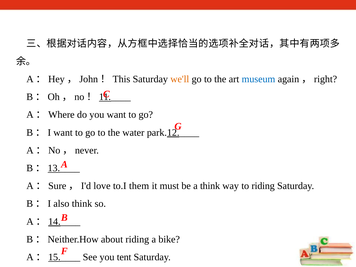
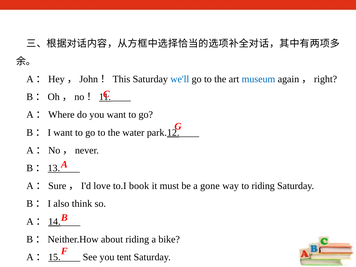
we'll colour: orange -> blue (180, 79)
them: them -> book (139, 186)
a think: think -> gone (210, 186)
